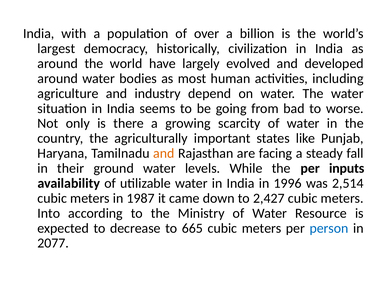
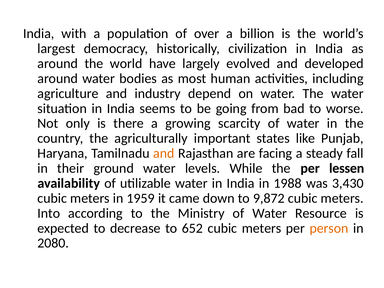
inputs: inputs -> lessen (347, 168)
1996: 1996 -> 1988 (288, 183)
2,514: 2,514 -> 3,430 (348, 183)
1987: 1987 -> 1959 (141, 198)
2,427: 2,427 -> 9,872 (269, 198)
665: 665 -> 652 (192, 228)
person colour: blue -> orange (329, 228)
2077: 2077 -> 2080 (53, 243)
